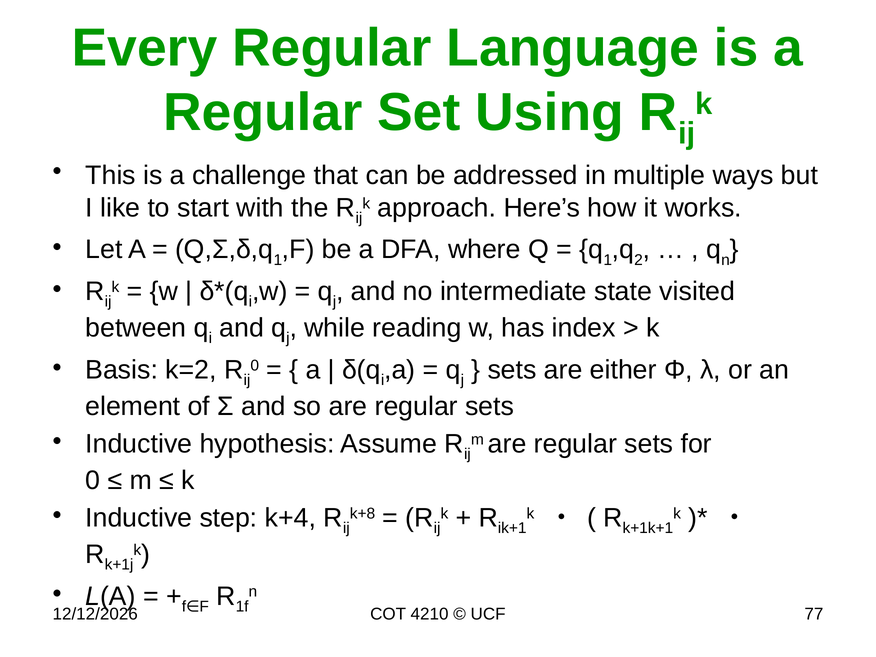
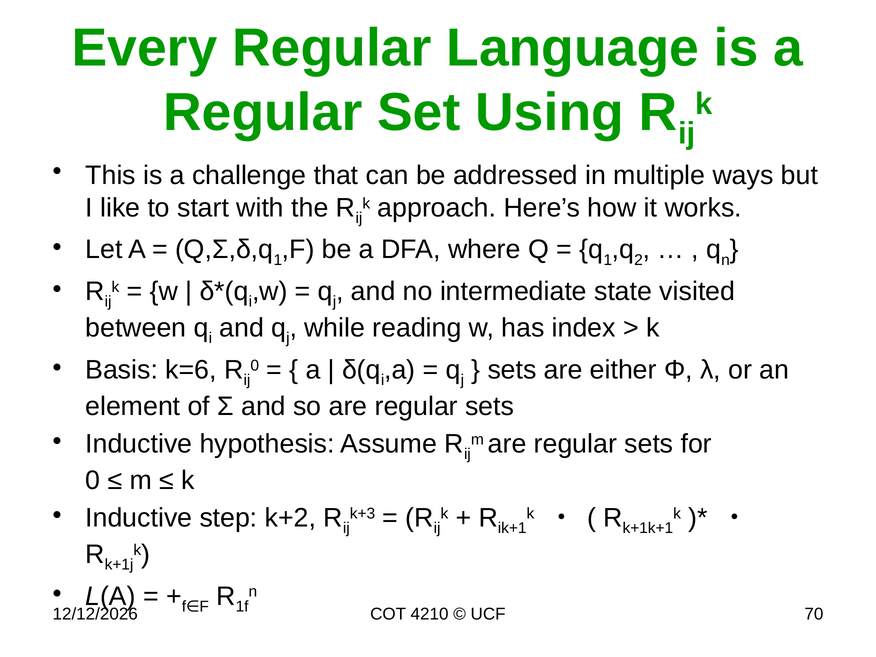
k=2: k=2 -> k=6 (191, 370)
k+4: k+4 -> k+2 (290, 518)
k+8: k+8 -> k+3 (363, 513)
77: 77 -> 70 (814, 614)
